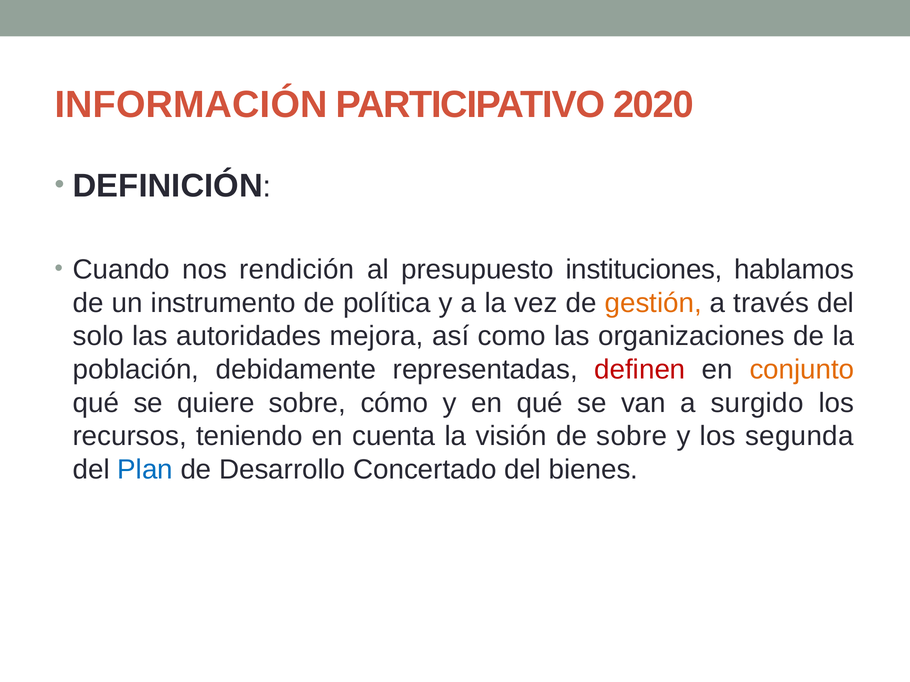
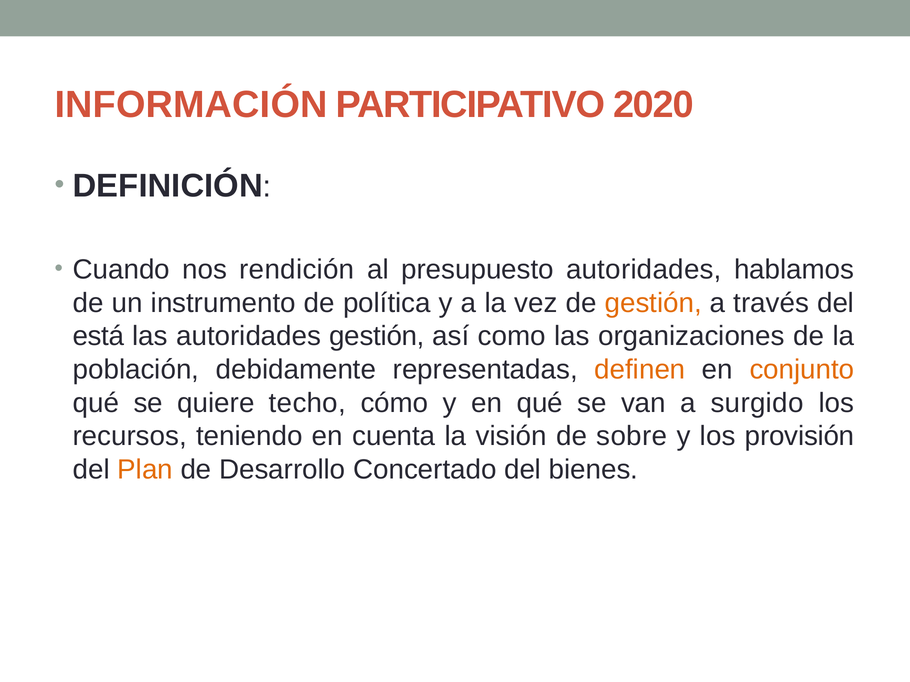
presupuesto instituciones: instituciones -> autoridades (644, 270)
solo: solo -> está (98, 337)
autoridades mejora: mejora -> gestión (377, 337)
definen colour: red -> orange (640, 370)
quiere sobre: sobre -> techo (307, 403)
segunda: segunda -> provisión (800, 437)
Plan colour: blue -> orange (145, 470)
